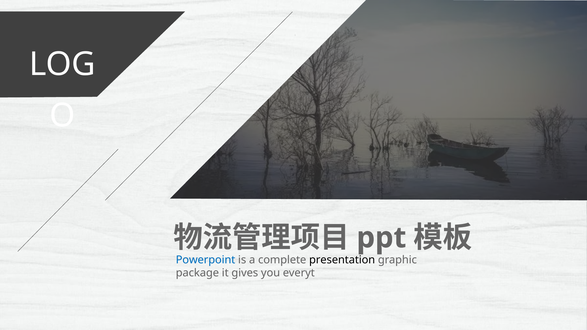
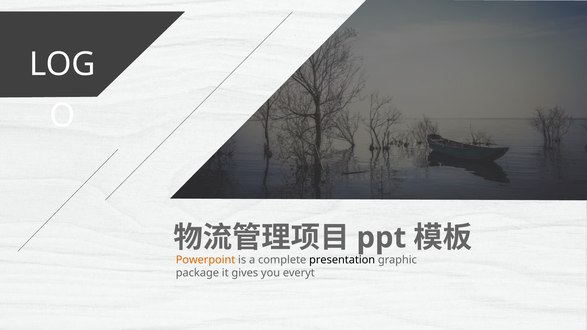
Powerpoint colour: blue -> orange (206, 260)
